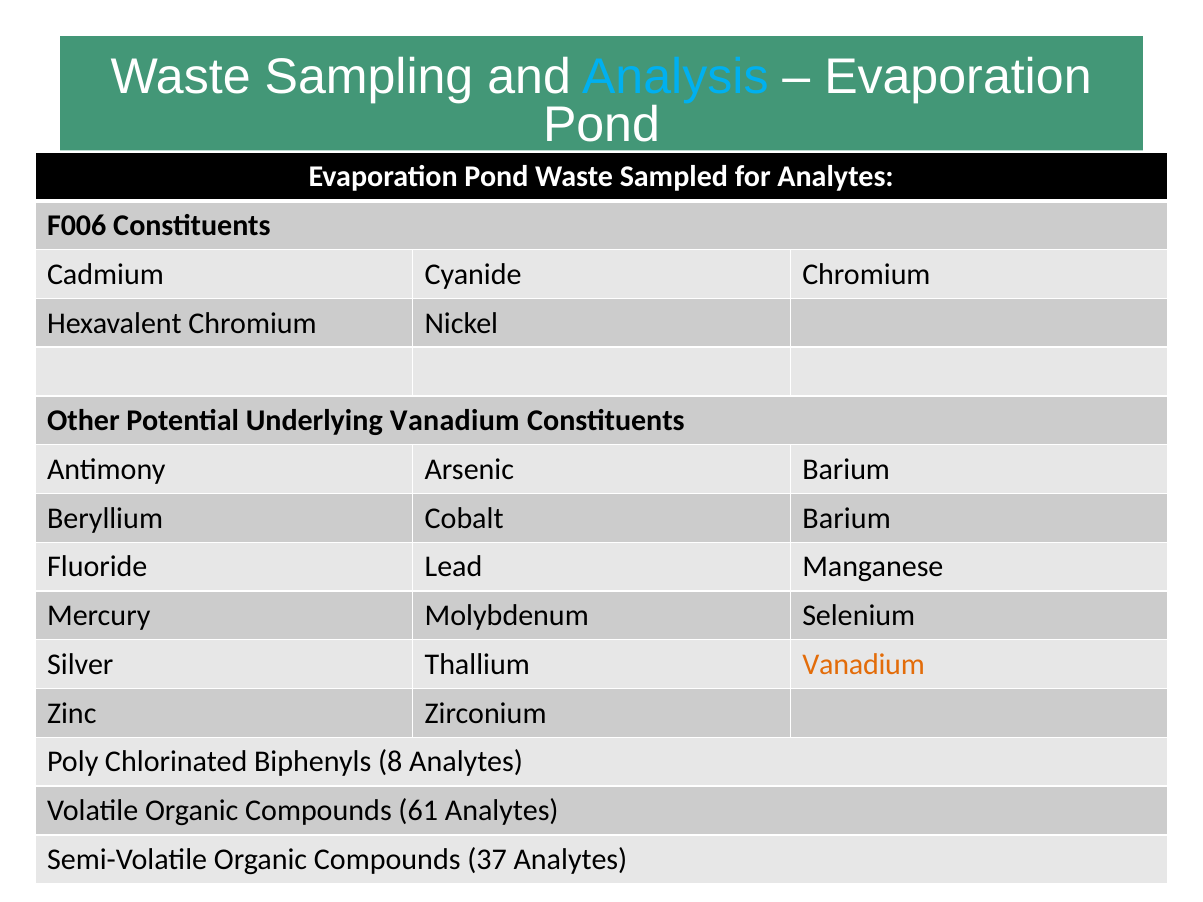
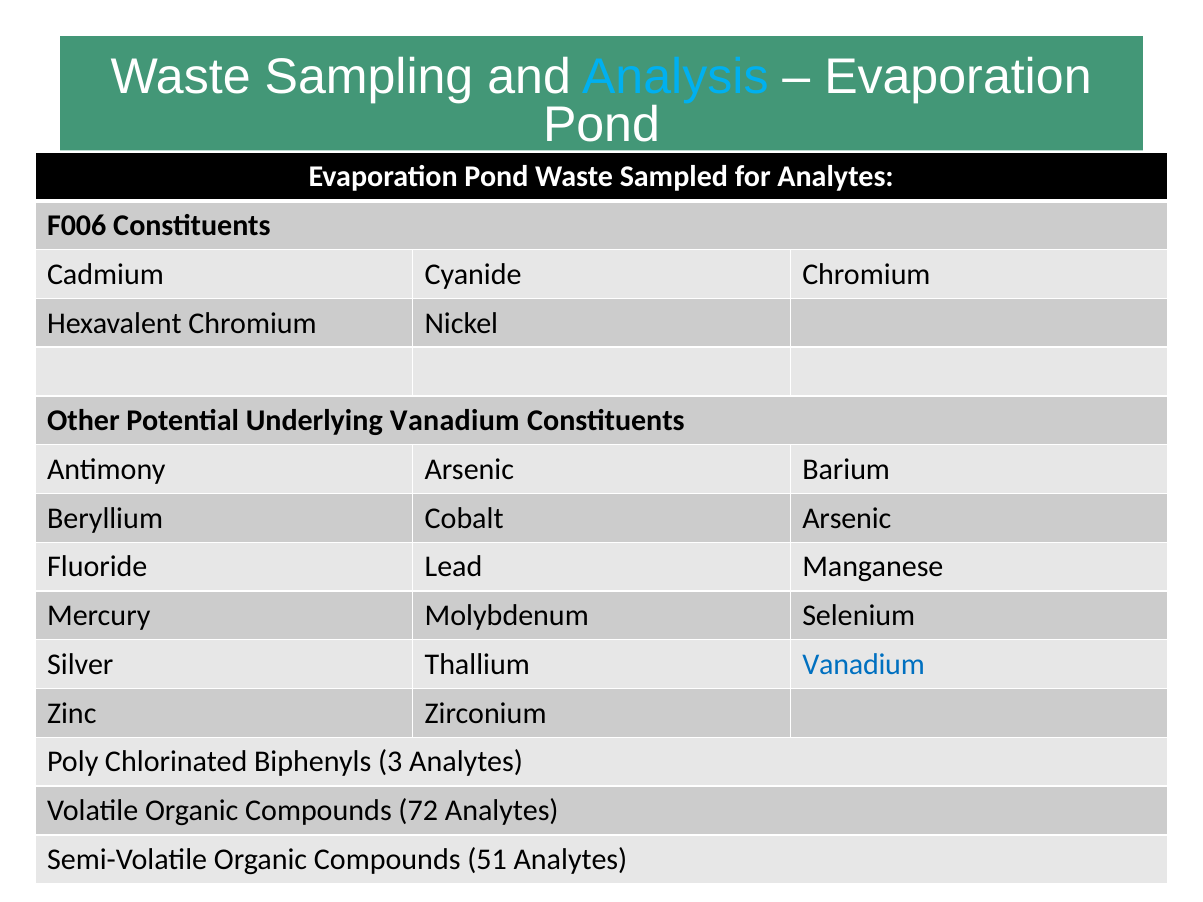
Cobalt Barium: Barium -> Arsenic (847, 518)
Vanadium colour: orange -> blue (864, 665)
8: 8 -> 3 (390, 762)
61: 61 -> 72 (418, 811)
37: 37 -> 51 (487, 860)
